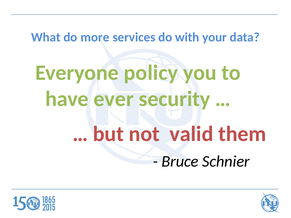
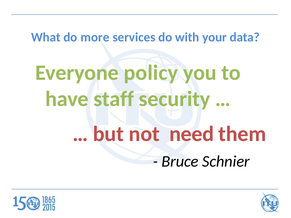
ever: ever -> staff (114, 99)
valid: valid -> need (192, 134)
